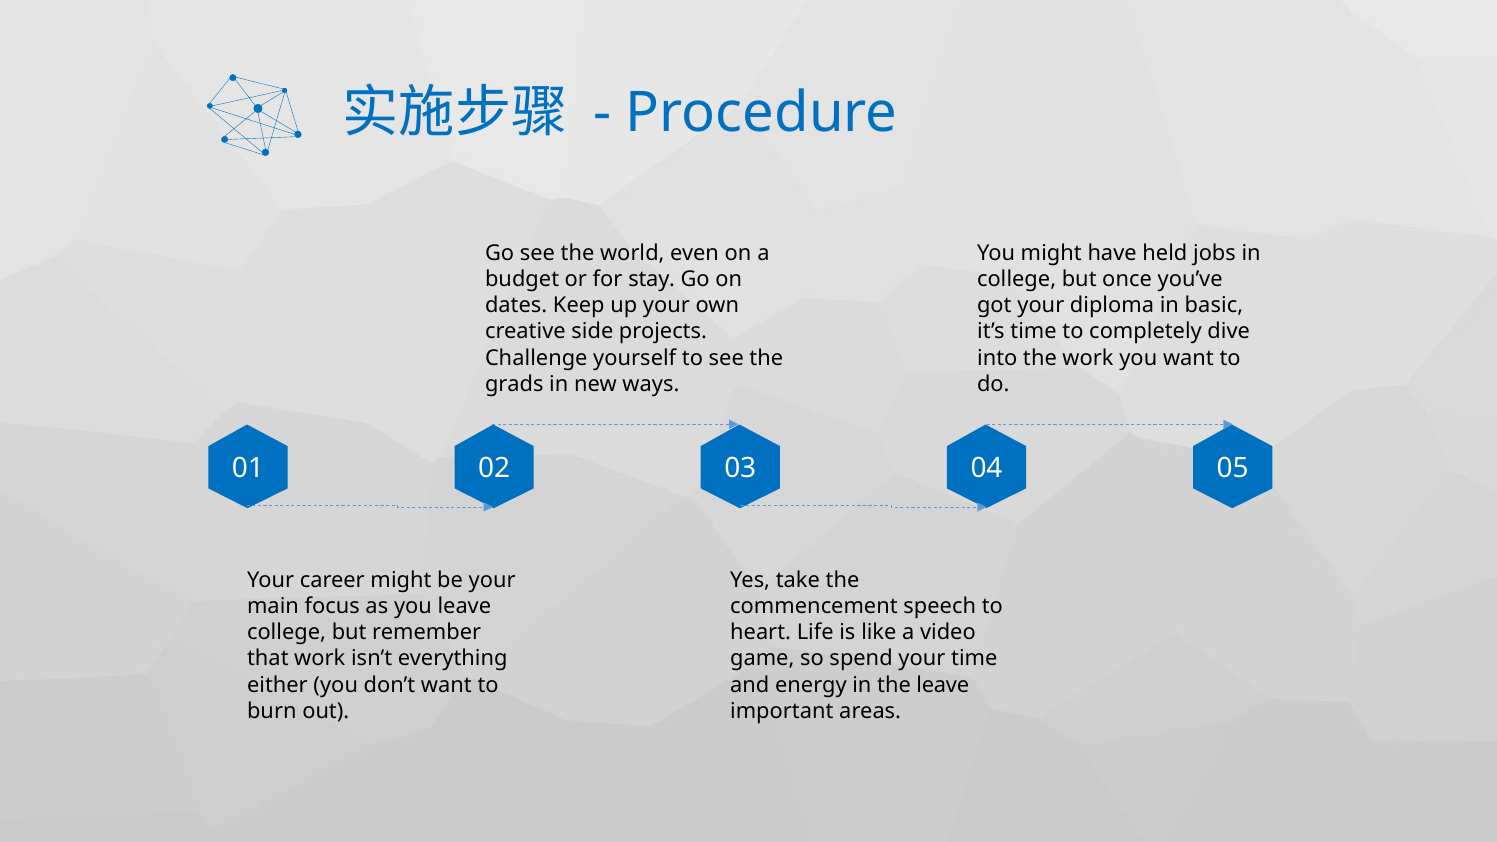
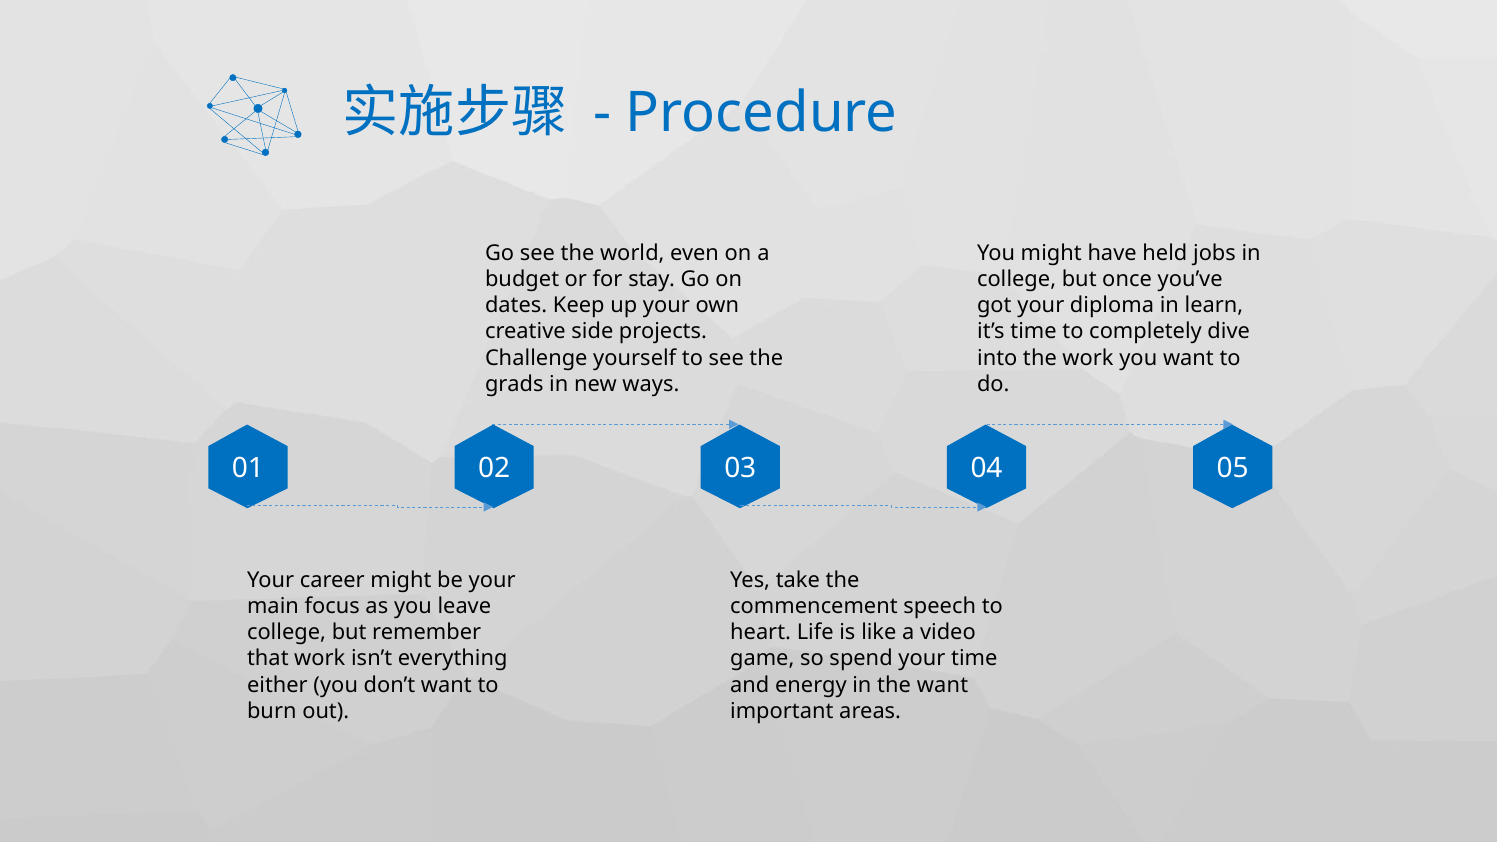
basic: basic -> learn (1214, 305)
the leave: leave -> want (943, 685)
